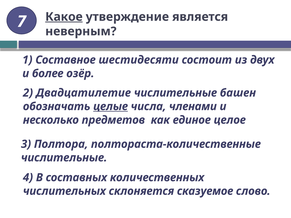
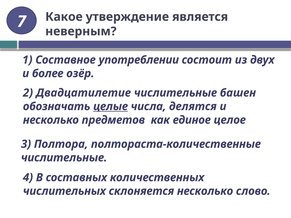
Какое underline: present -> none (64, 17)
шестидесяти: шестидесяти -> употреблении (139, 60)
членами: членами -> делятся (193, 107)
склоняется сказуемое: сказуемое -> несколько (205, 191)
